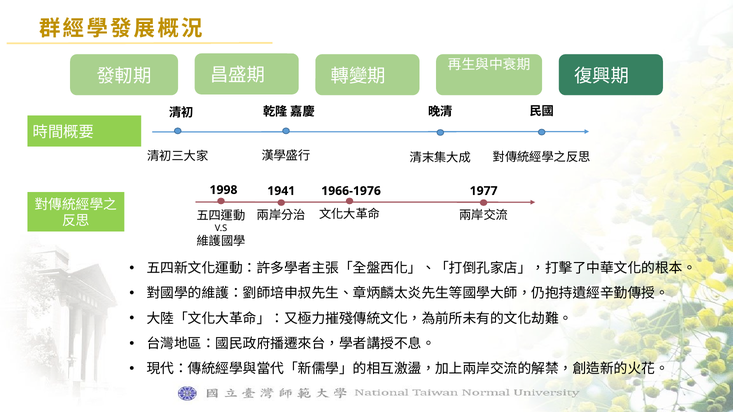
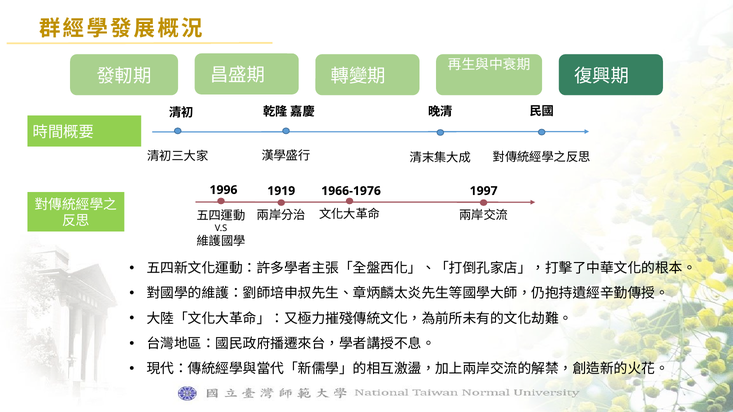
1998: 1998 -> 1996 (223, 190)
1977: 1977 -> 1997 (484, 191)
1941: 1941 -> 1919 (281, 191)
